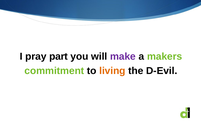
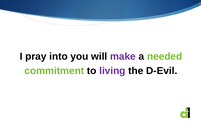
part: part -> into (58, 57)
makers: makers -> needed (165, 57)
living colour: orange -> purple (112, 71)
